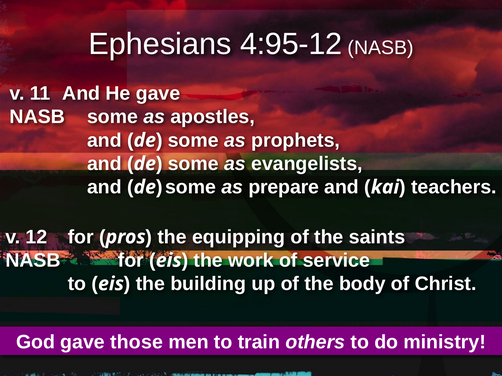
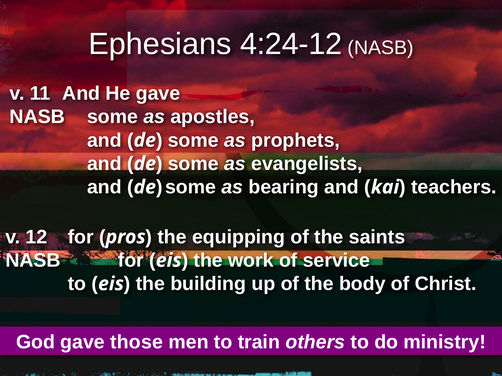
4:95-12: 4:95-12 -> 4:24-12 (291, 44)
prepare: prepare -> bearing (284, 187)
